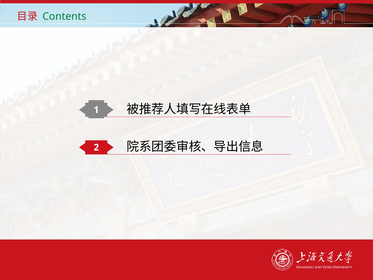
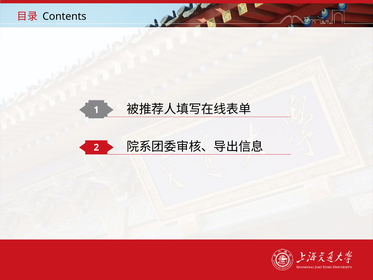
Contents colour: green -> black (64, 16)
